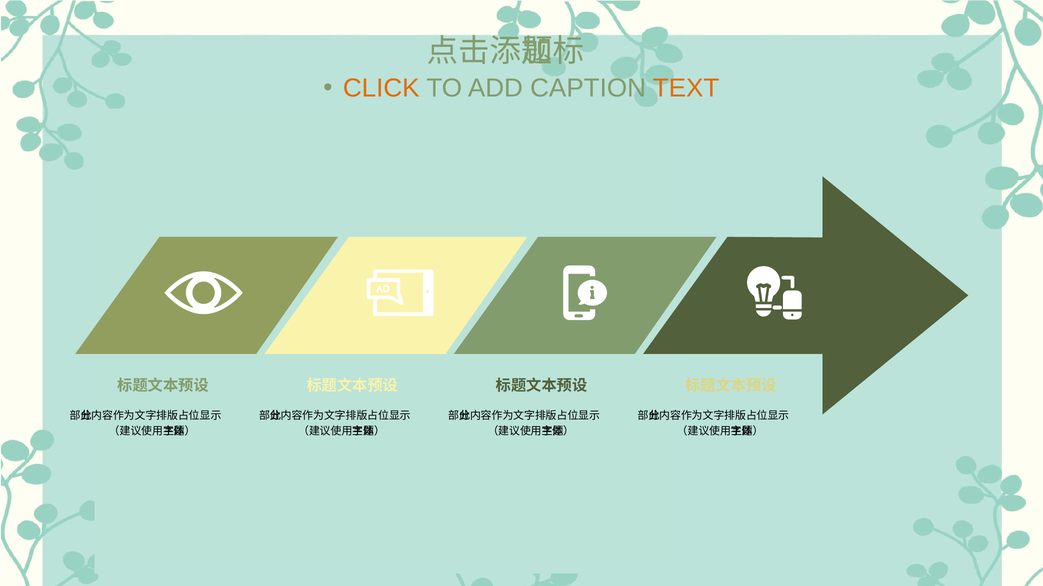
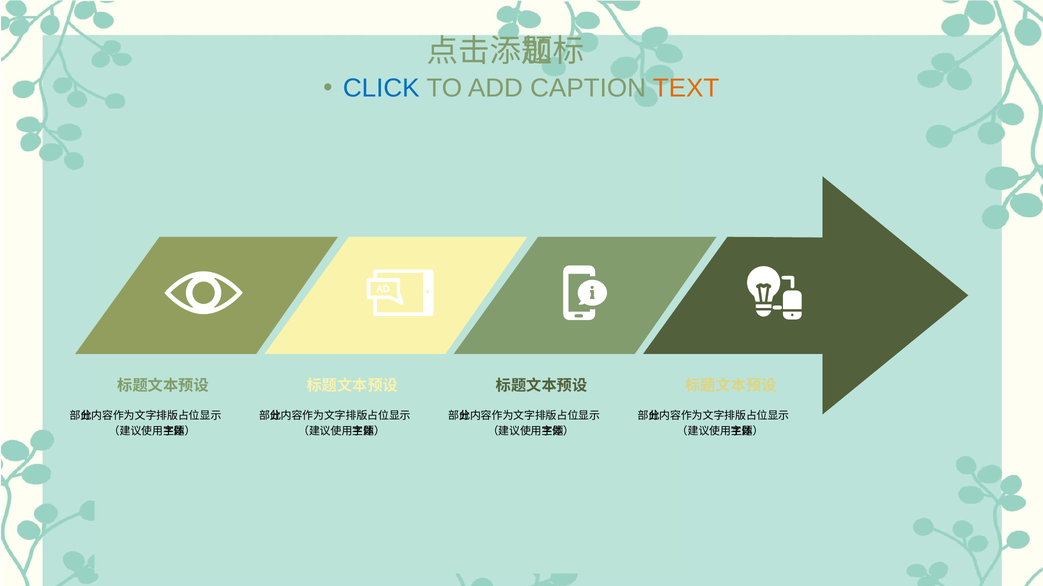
CLICK colour: orange -> blue (381, 88)
